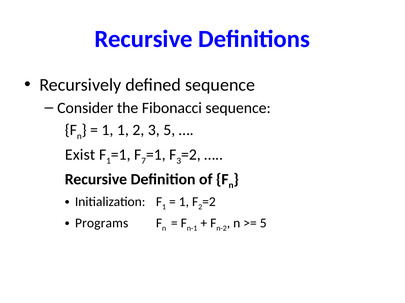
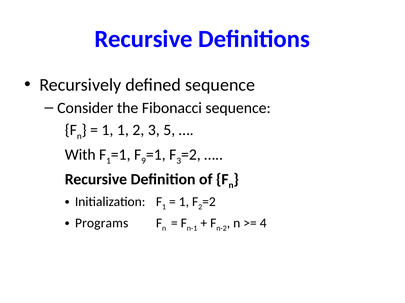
Exist: Exist -> With (80, 155)
7: 7 -> 9 (144, 161)
5: 5 -> 4 (263, 223)
